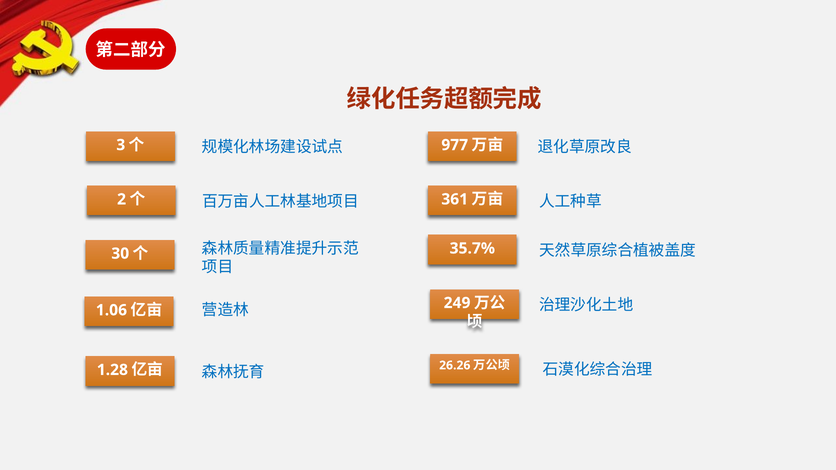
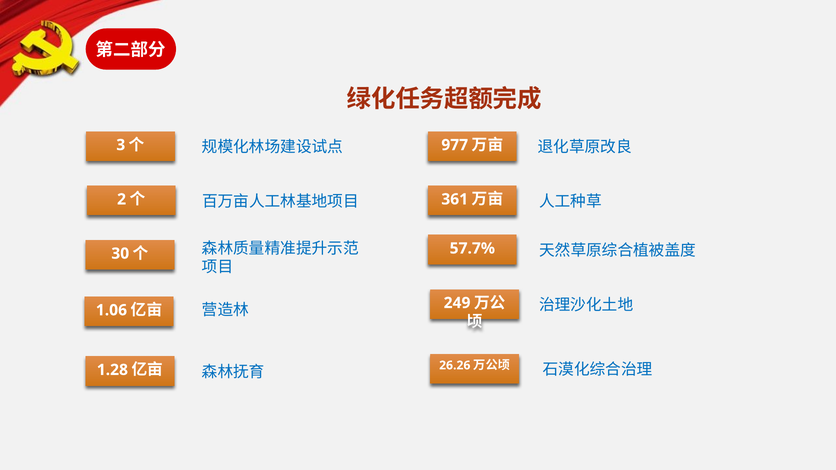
35.7%: 35.7% -> 57.7% (472, 248)
